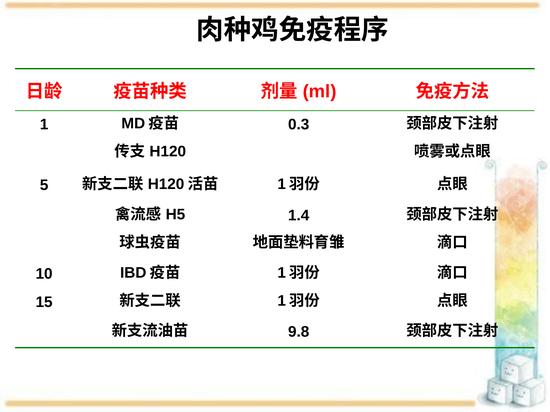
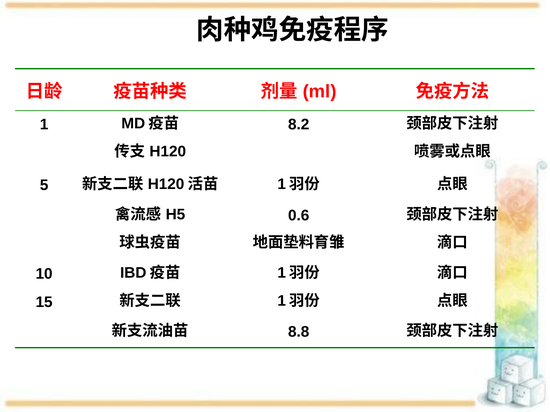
0.3: 0.3 -> 8.2 (299, 125)
1.4: 1.4 -> 0.6 (299, 216)
9.8: 9.8 -> 8.8 (299, 332)
